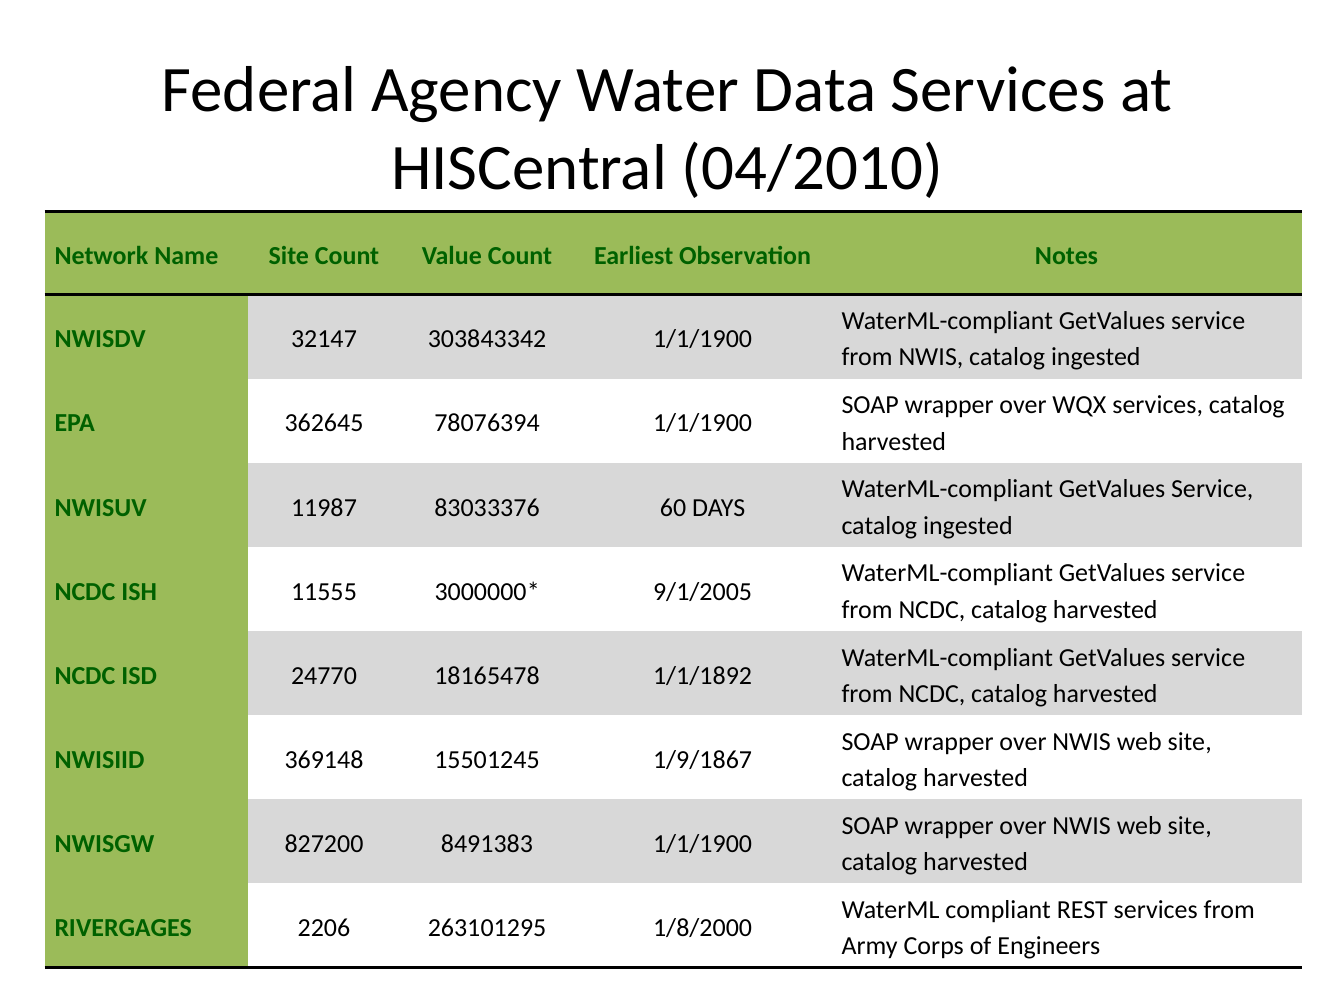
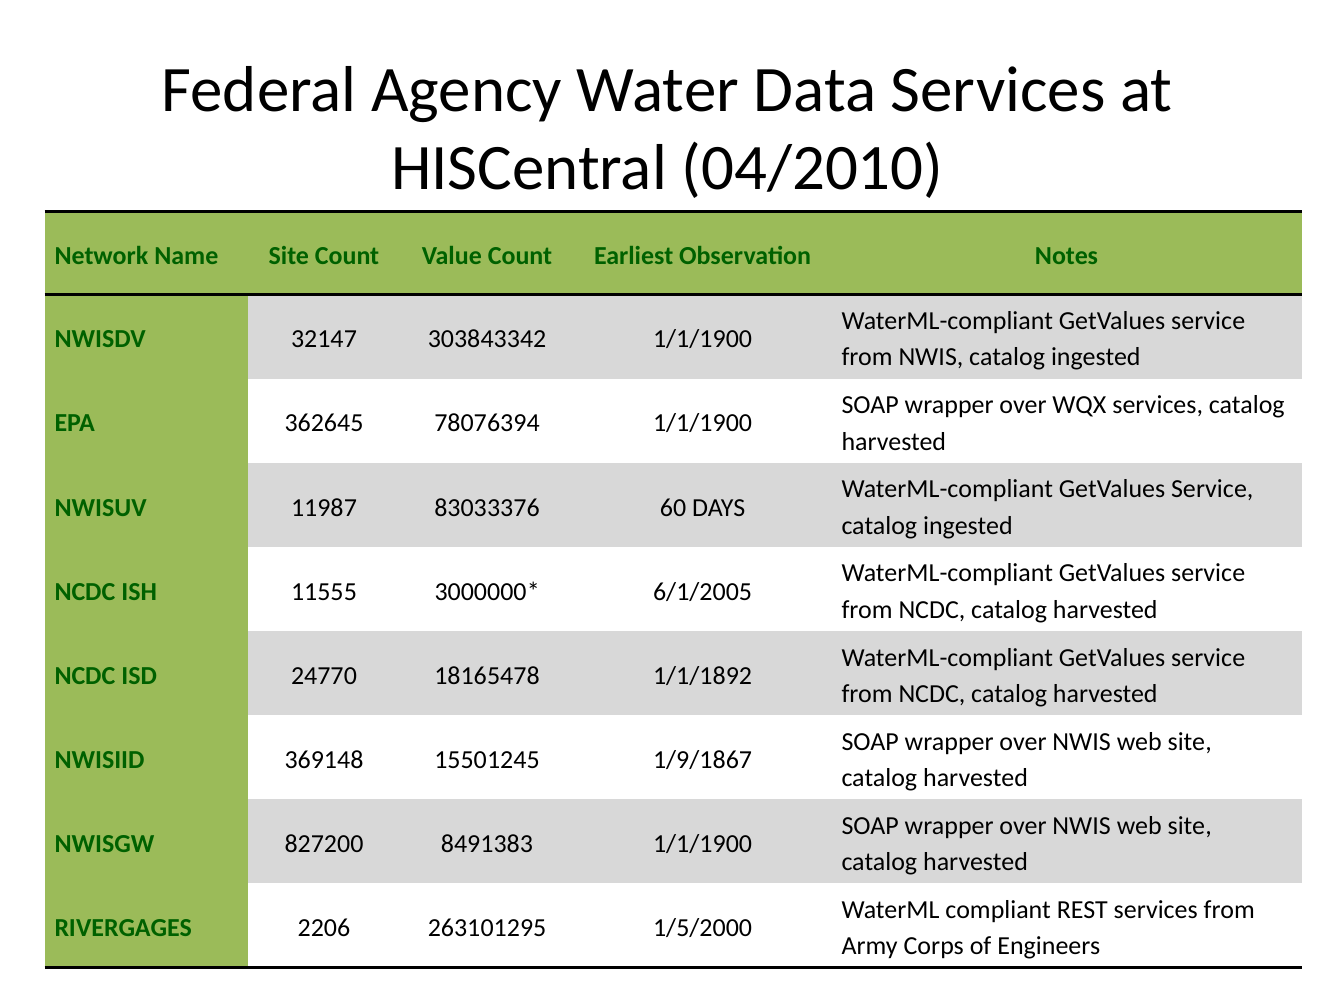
9/1/2005: 9/1/2005 -> 6/1/2005 (703, 592)
1/8/2000: 1/8/2000 -> 1/5/2000 (703, 928)
